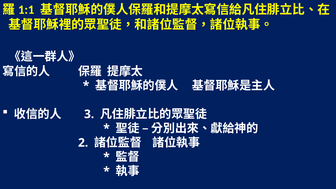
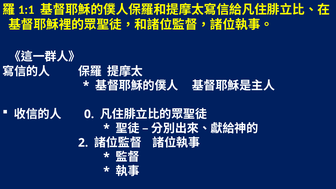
3: 3 -> 0 (89, 114)
